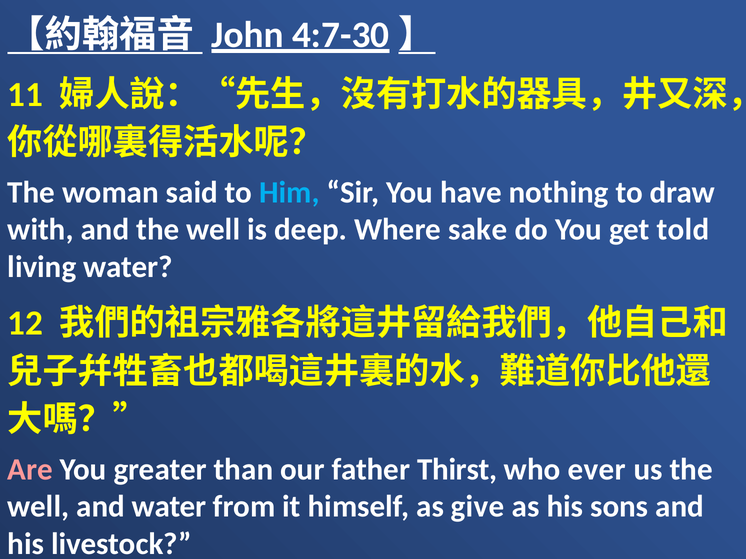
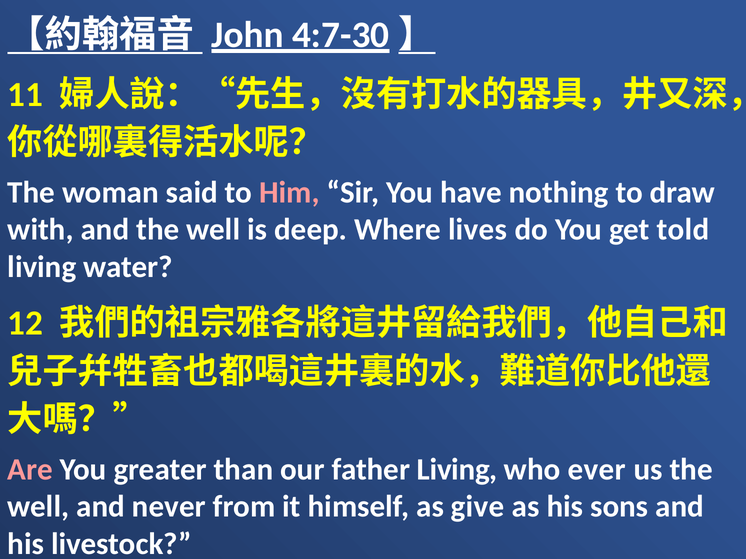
Him colour: light blue -> pink (289, 193)
sake: sake -> lives (478, 230)
father Thirst: Thirst -> Living (457, 470)
and water: water -> never (169, 507)
